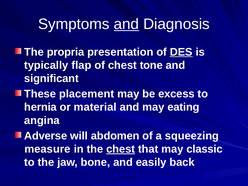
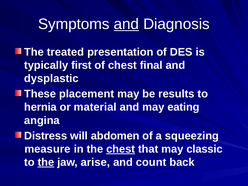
propria: propria -> treated (65, 52)
DES underline: present -> none (181, 52)
flap: flap -> first (81, 65)
tone: tone -> final (151, 65)
significant: significant -> dysplastic (51, 78)
excess: excess -> results (176, 94)
Adverse: Adverse -> Distress (46, 136)
the underline: none -> present (46, 162)
bone: bone -> arise (95, 162)
easily: easily -> count (151, 162)
